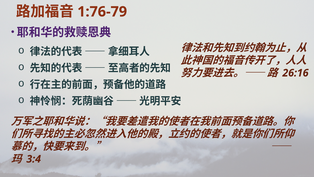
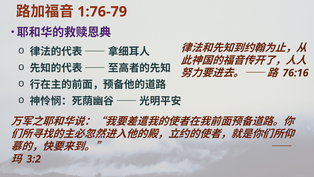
26:16: 26:16 -> 76:16 (295, 73)
3:4: 3:4 -> 3:2 (34, 159)
